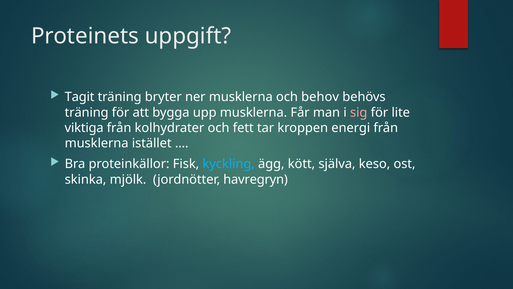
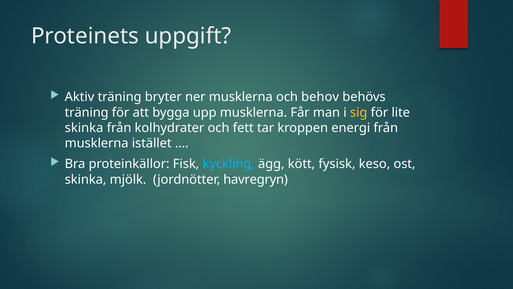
Tagit: Tagit -> Aktiv (80, 97)
sig colour: pink -> yellow (359, 112)
viktiga: viktiga -> skinka (84, 128)
själva: själva -> fysisk (337, 164)
